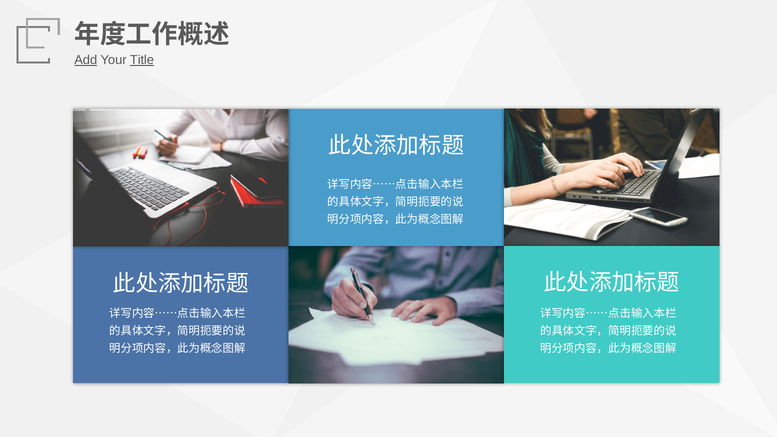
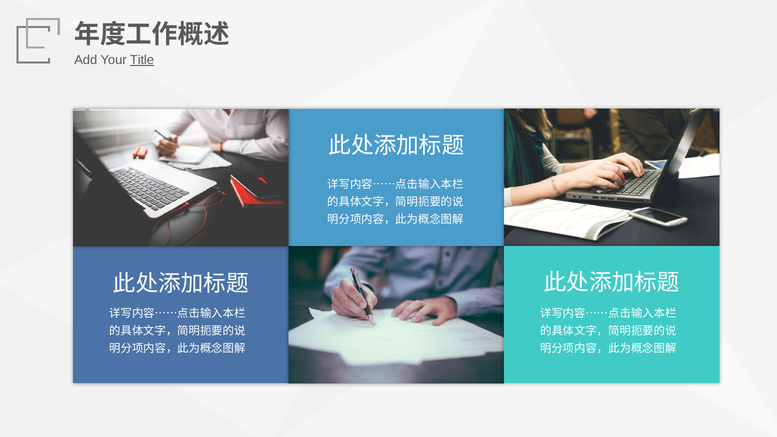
Add underline: present -> none (86, 60)
